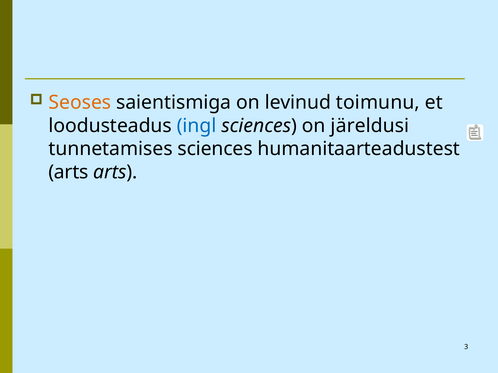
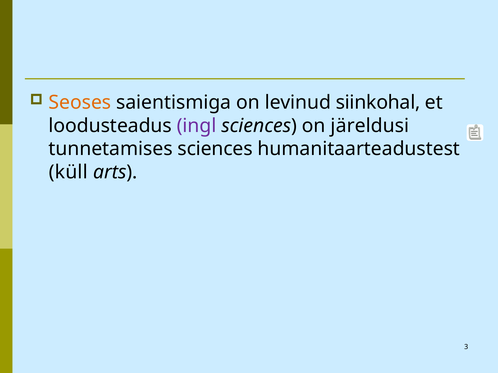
toimunu: toimunu -> siinkohal (378, 103)
ingl colour: blue -> purple (197, 126)
arts: arts -> küll (68, 172)
